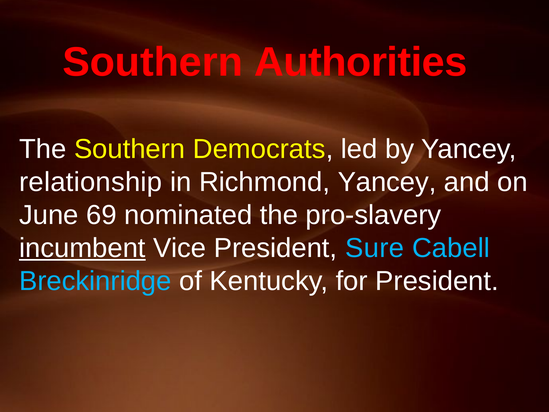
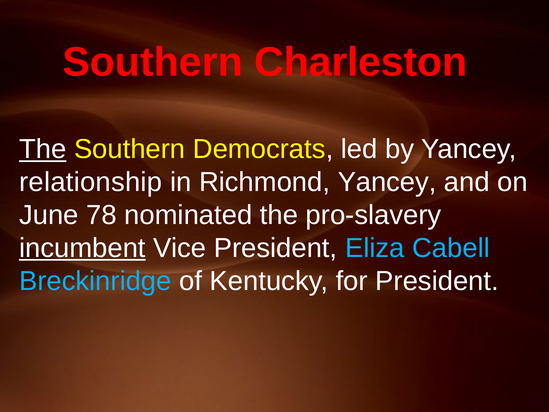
Authorities: Authorities -> Charleston (361, 62)
The underline: none -> present (43, 149)
69: 69 -> 78 (101, 215)
Sure: Sure -> Eliza (375, 248)
